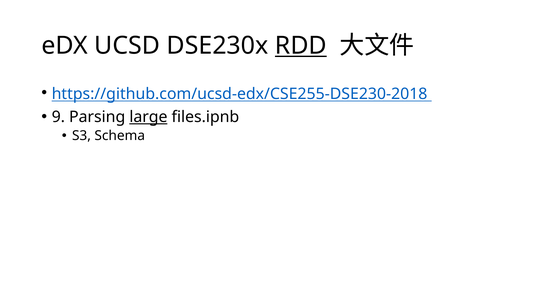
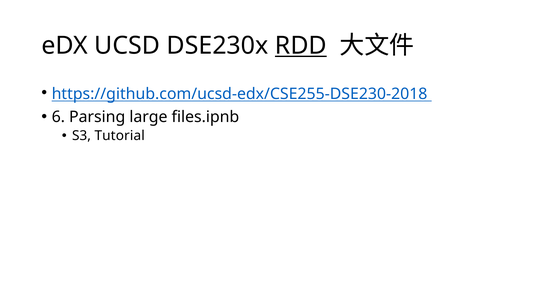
9: 9 -> 6 (58, 117)
large underline: present -> none (148, 117)
Schema: Schema -> Tutorial (120, 136)
